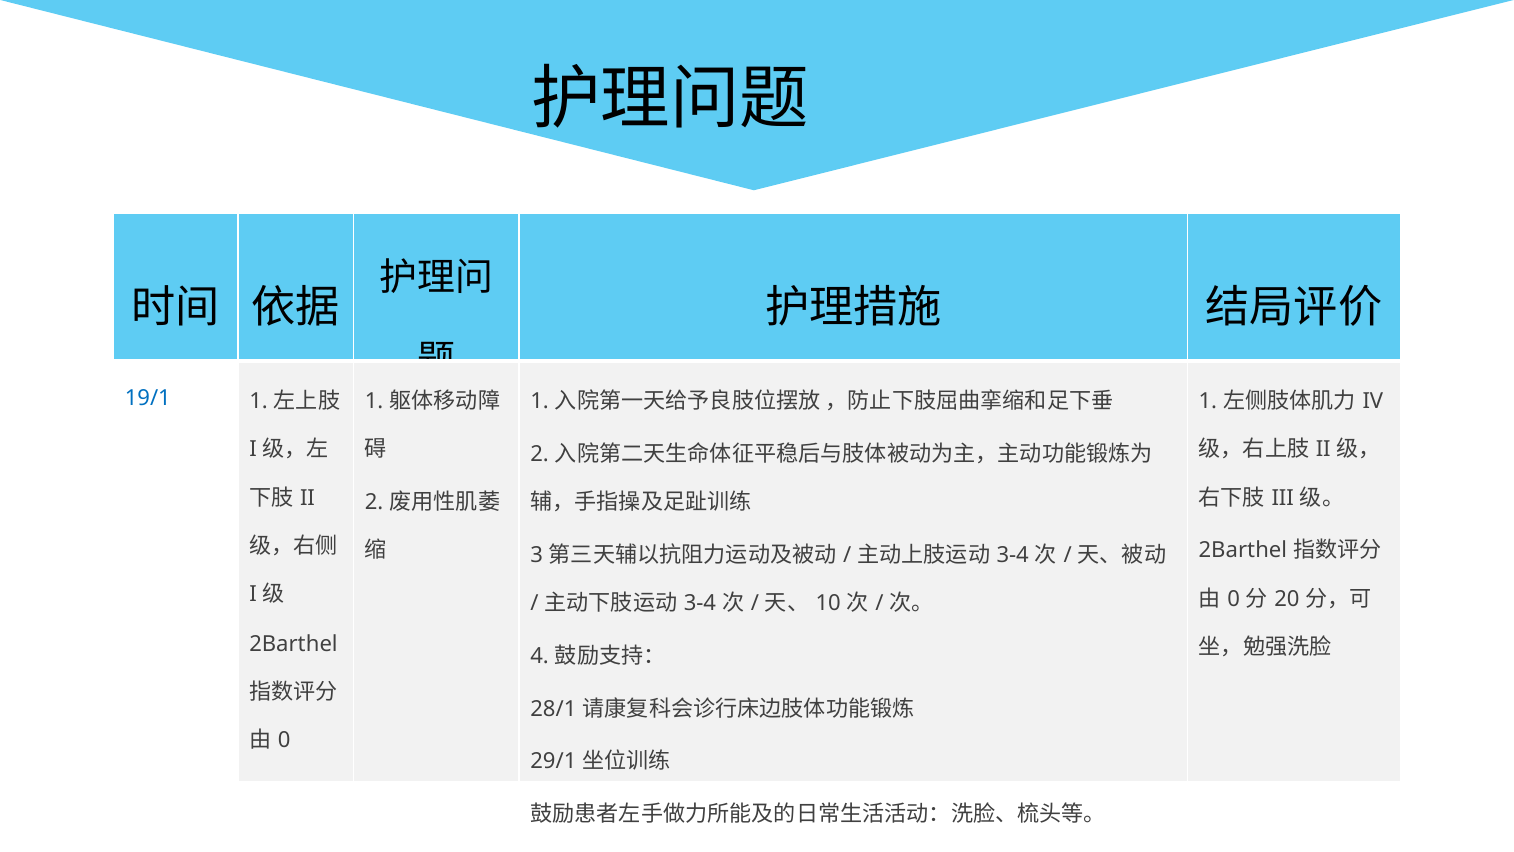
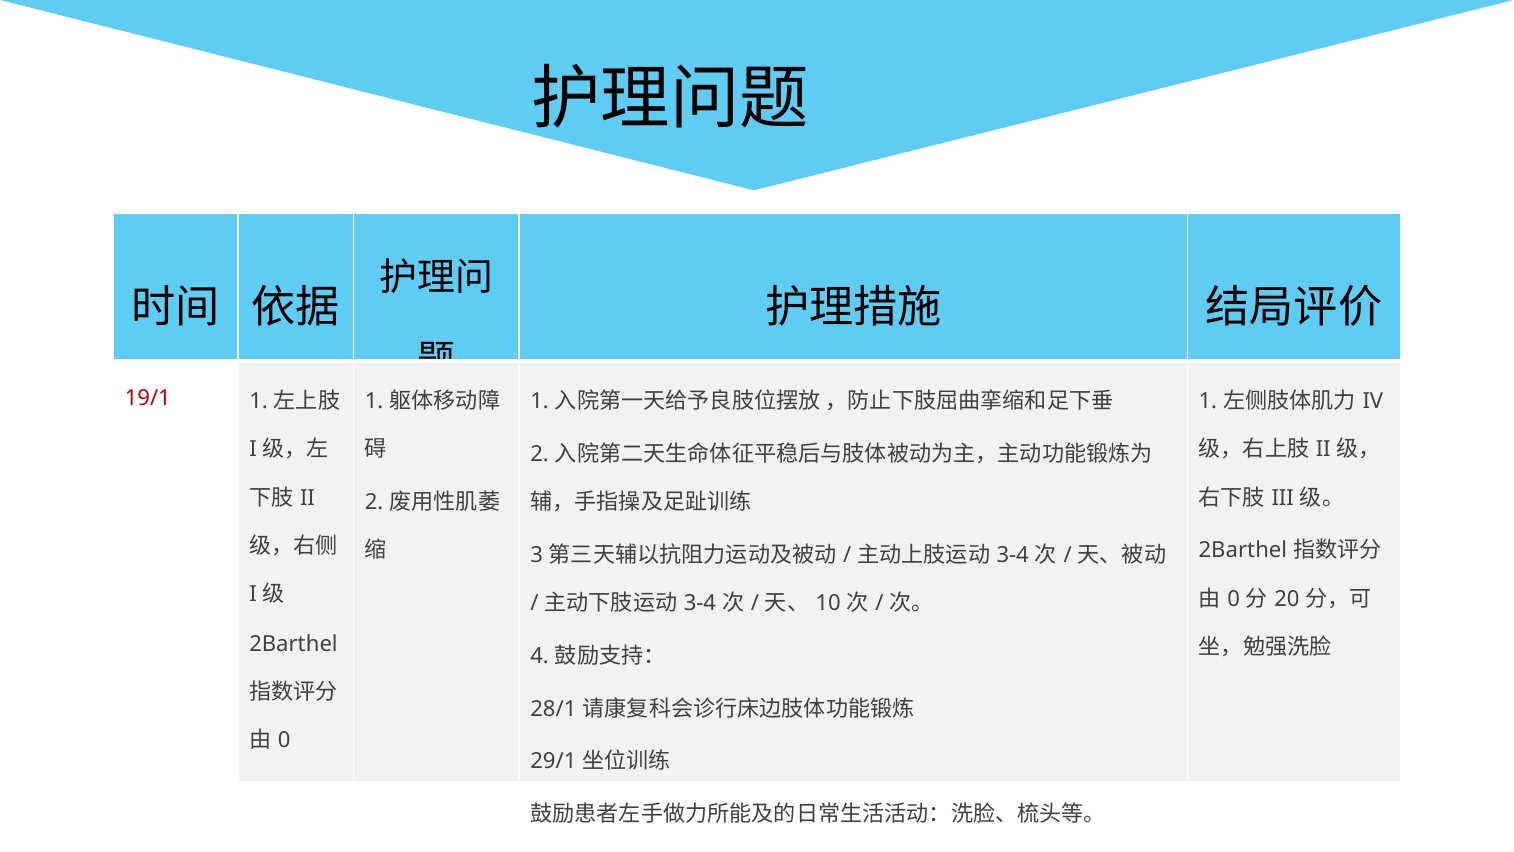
19/1 colour: blue -> red (148, 398)
